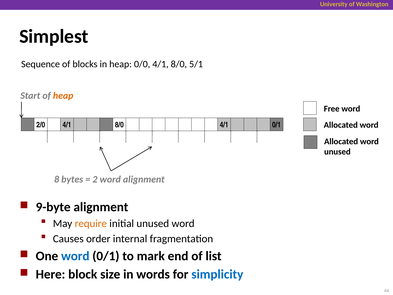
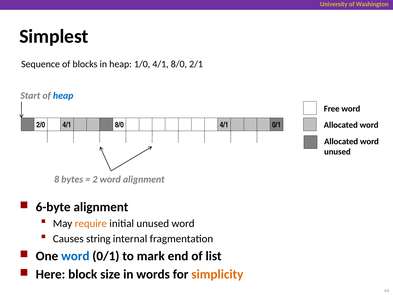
0/0: 0/0 -> 1/0 (142, 64)
5/1: 5/1 -> 2/1 (196, 64)
heap colour: orange -> blue (63, 96)
9-byte: 9-byte -> 6-byte (53, 207)
order: order -> string (98, 239)
simplicity colour: blue -> orange (217, 274)
